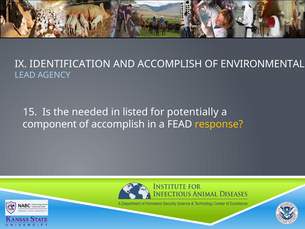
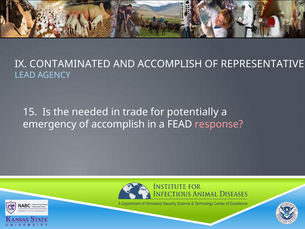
IDENTIFICATION: IDENTIFICATION -> CONTAMINATED (70, 64)
ENVIRONMENTAL: ENVIRONMENTAL -> REPRESENTATIVE (262, 64)
listed: listed -> trade (135, 112)
component: component -> emergency (50, 124)
response colour: yellow -> pink (219, 124)
